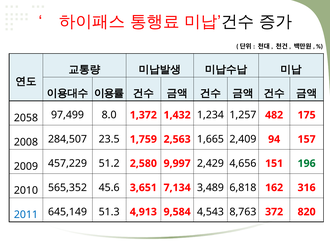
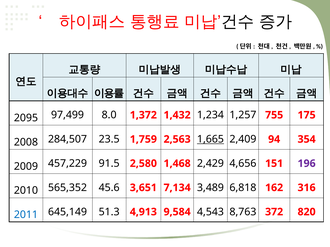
2058: 2058 -> 2095 (26, 118)
482: 482 -> 755 (274, 115)
1,665 underline: none -> present (210, 140)
157: 157 -> 354 (307, 140)
51.2: 51.2 -> 91.5 (109, 164)
9,997: 9,997 -> 1,468 (177, 164)
196 colour: green -> purple (307, 164)
